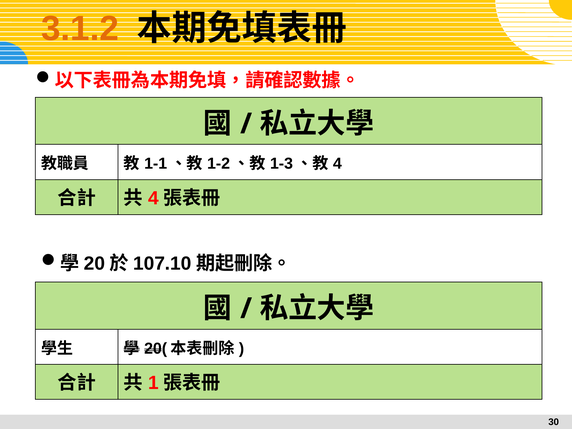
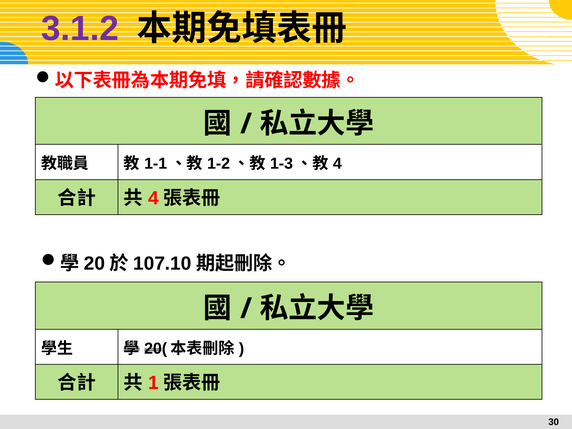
3.1.2 colour: orange -> purple (80, 29)
